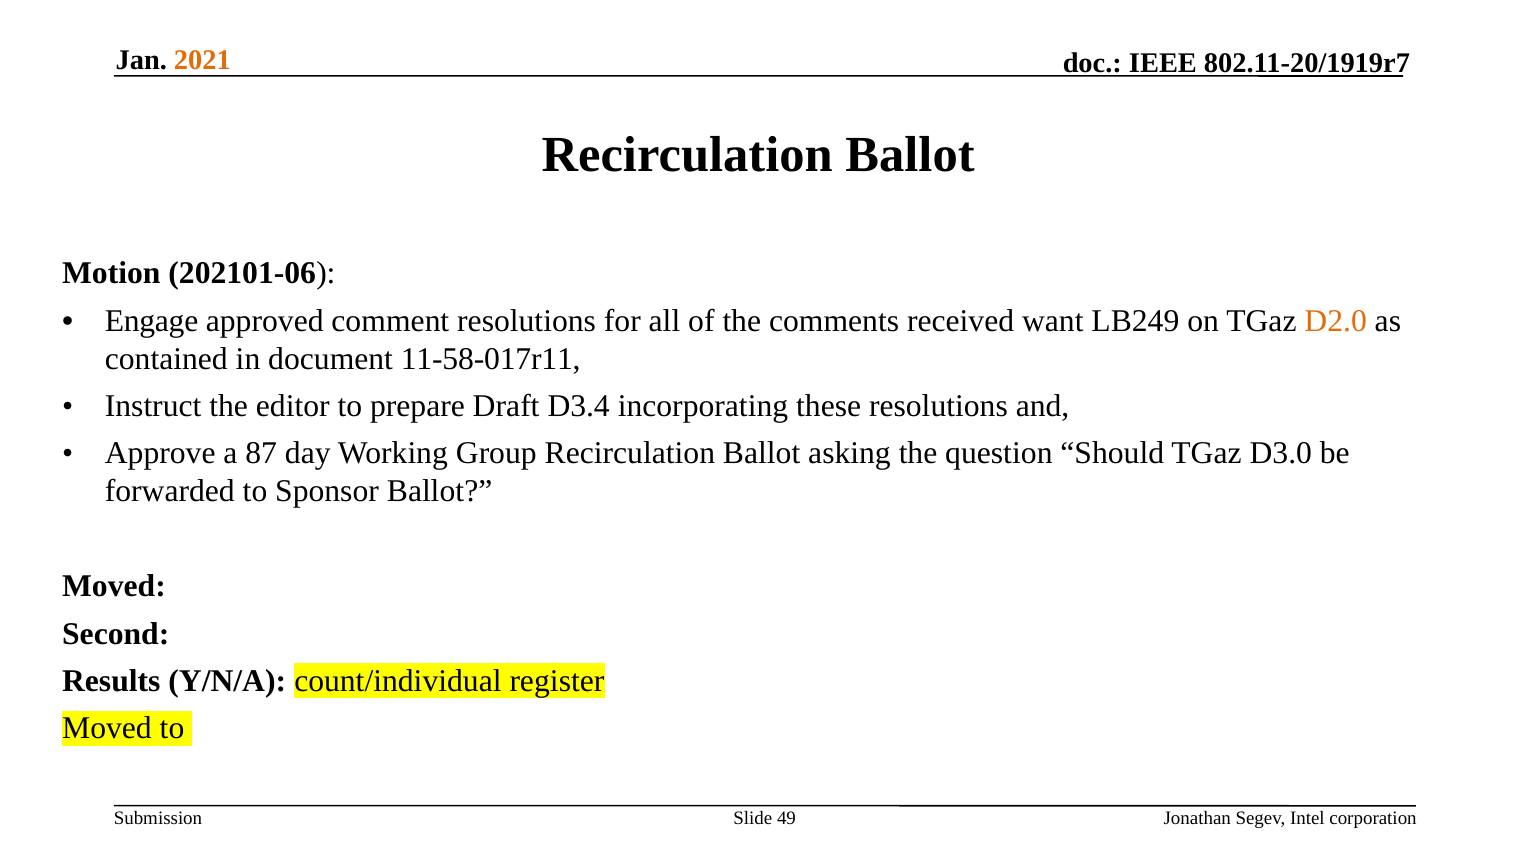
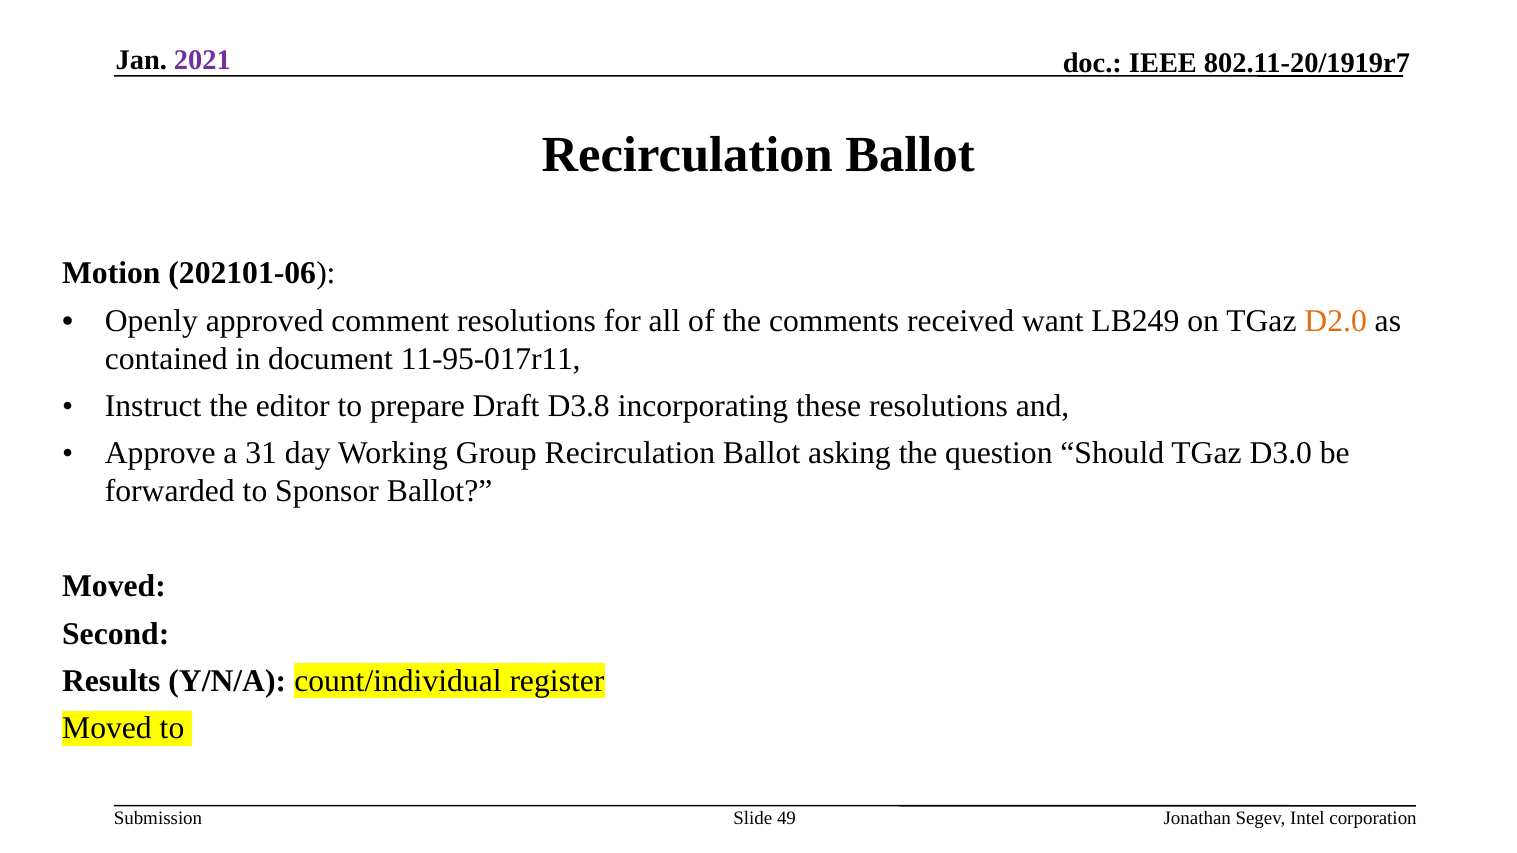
2021 colour: orange -> purple (202, 60)
Engage: Engage -> Openly (151, 321)
11-58-017r11: 11-58-017r11 -> 11-95-017r11 (491, 359)
D3.4: D3.4 -> D3.8 (579, 406)
87: 87 -> 31 (261, 454)
